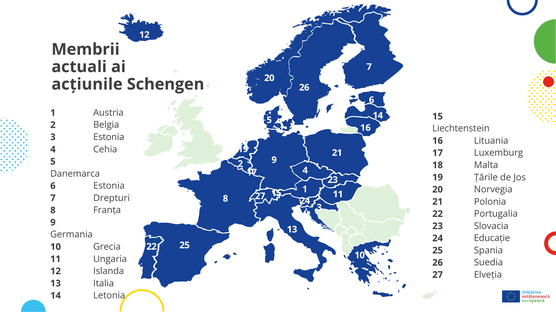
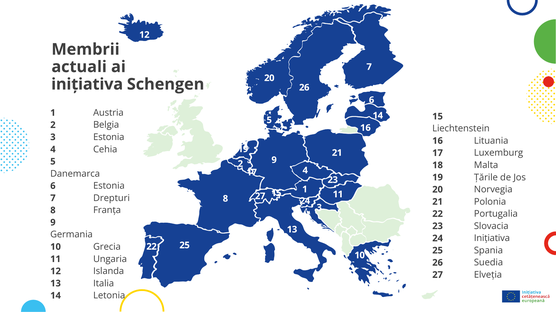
acțiunile: acțiunile -> inițiativa (87, 84)
24 Educație: Educație -> Inițiativa (492, 239)
